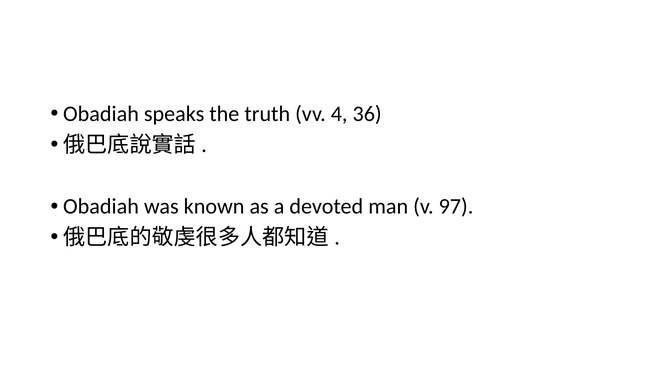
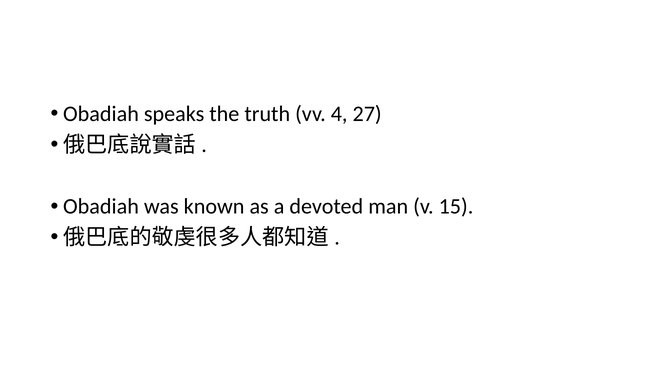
36: 36 -> 27 (367, 114)
97: 97 -> 15 (456, 206)
